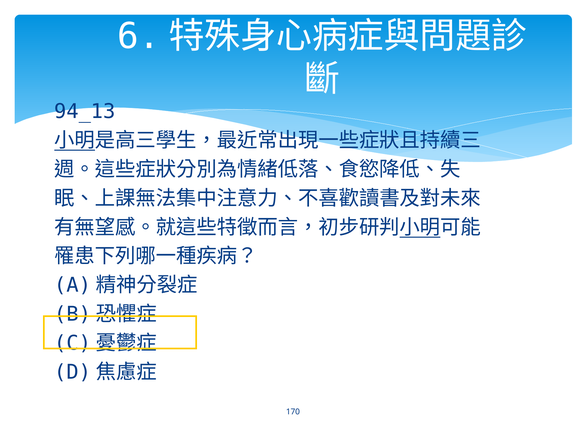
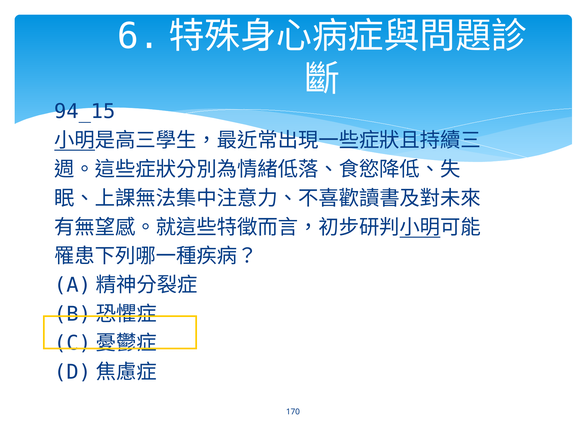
94_13: 94_13 -> 94_15 (85, 112)
